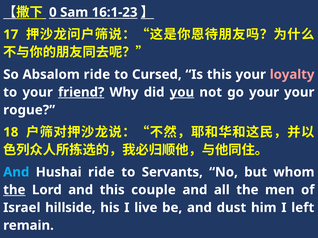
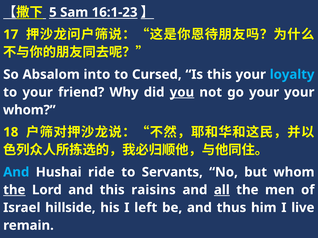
0: 0 -> 5 (53, 12)
Absalom ride: ride -> into (97, 75)
loyalty colour: pink -> light blue (292, 75)
friend underline: present -> none (81, 92)
rogue: rogue -> whom (29, 110)
couple: couple -> raisins (153, 190)
all underline: none -> present (222, 190)
live: live -> left (146, 208)
dust: dust -> thus (231, 208)
left: left -> live (303, 208)
